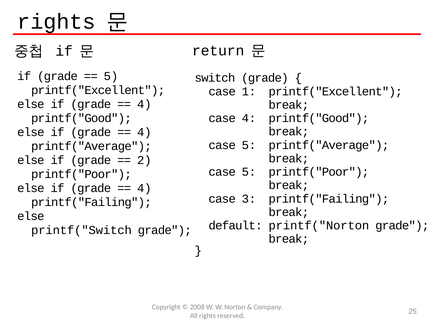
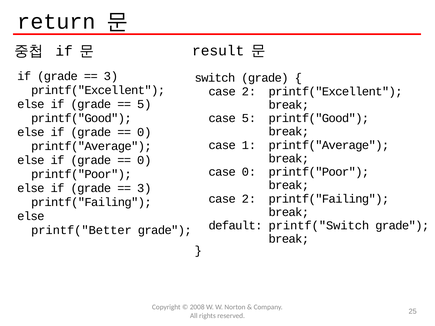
rights: rights -> return (56, 22)
return: return -> result (218, 51)
5: 5 -> 3 (111, 76)
1: 1 -> 2 (249, 91)
4: 4 -> 5 (144, 104)
case 4: 4 -> 5 (249, 118)
4: 4 -> 0 (144, 132)
5: 5 -> 1 (249, 145)
2: 2 -> 0 (144, 160)
5: 5 -> 0 (249, 172)
4: 4 -> 3 (144, 188)
3: 3 -> 2 (249, 199)
printf("Norton: printf("Norton -> printf("Switch (319, 226)
printf("Switch: printf("Switch -> printf("Better (81, 230)
